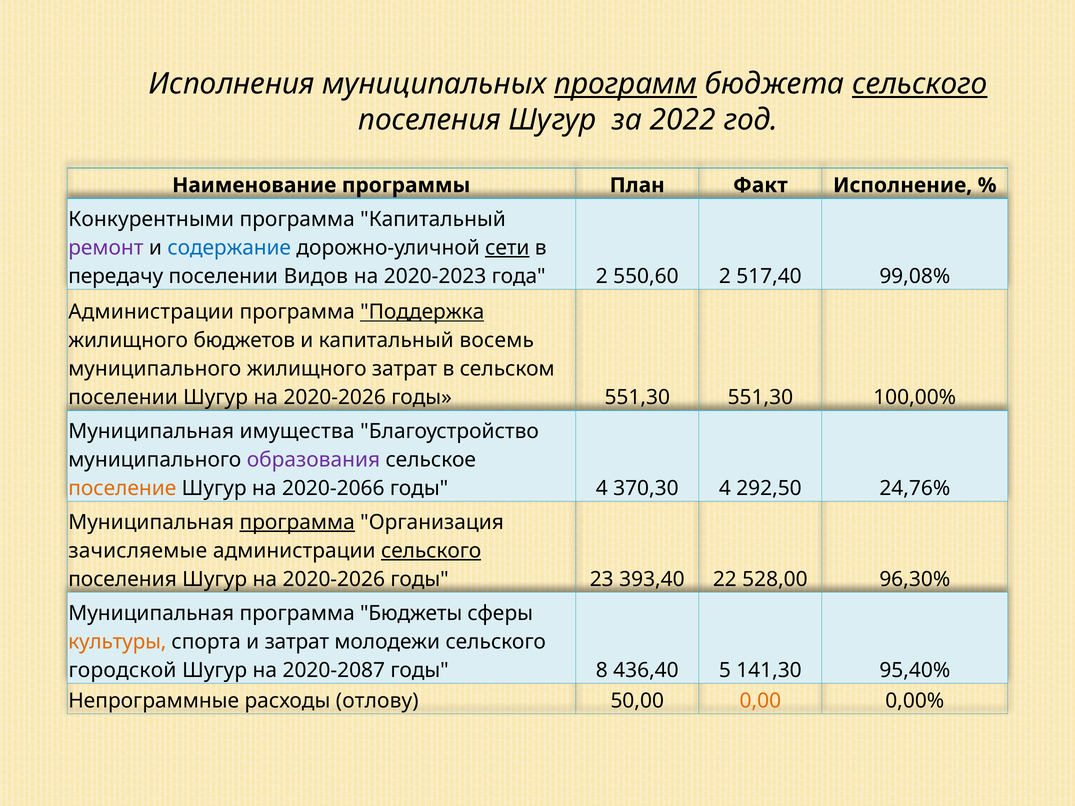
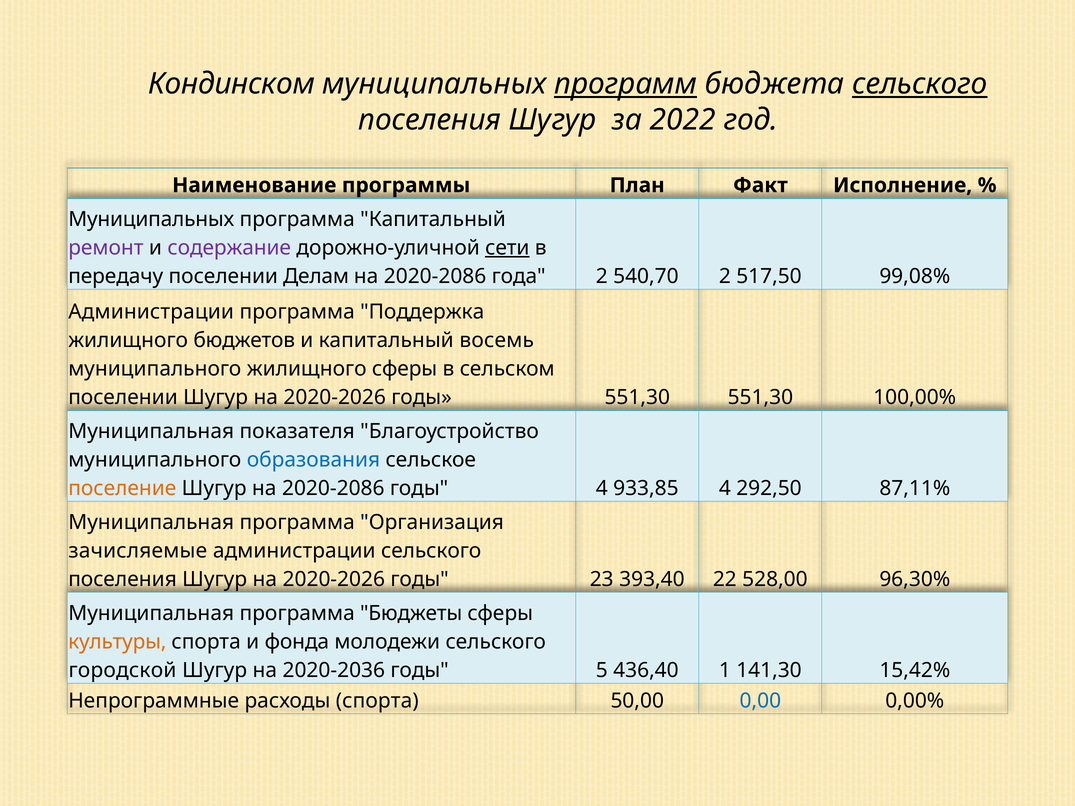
Исполнения: Исполнения -> Кондинском (232, 84)
Конкурентными: Конкурентными -> Муниципальных (151, 219)
содержание colour: blue -> purple (229, 248)
Видов: Видов -> Делам (316, 276)
2020-2023: 2020-2023 -> 2020-2086 (435, 276)
550,60: 550,60 -> 540,70 (646, 276)
517,40: 517,40 -> 517,50 (769, 276)
Поддержка underline: present -> none (422, 312)
жилищного затрат: затрат -> сферы (405, 369)
имущества: имущества -> показателя (297, 432)
образования colour: purple -> blue (313, 460)
Шугур на 2020-2066: 2020-2066 -> 2020-2086 (333, 489)
370,30: 370,30 -> 933,85 (646, 489)
24,76%: 24,76% -> 87,11% (915, 489)
программа underline: present -> none (297, 523)
сельского underline: present -> none (431, 551)
и затрат: затрат -> фонда (297, 642)
2020-2087: 2020-2087 -> 2020-2036 (334, 670)
8: 8 -> 5 (602, 670)
5: 5 -> 1 (725, 670)
95,40%: 95,40% -> 15,42% (915, 670)
расходы отлову: отлову -> спорта (377, 701)
0,00 colour: orange -> blue (760, 701)
